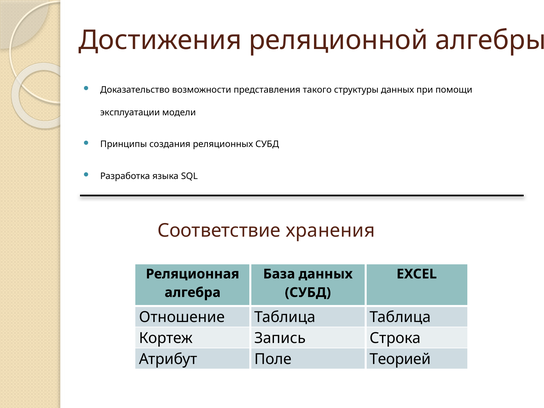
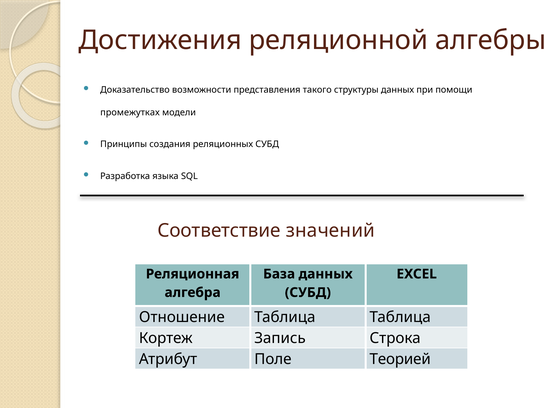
эксплуатации: эксплуатации -> промежутках (130, 113)
хранения: хранения -> значений (330, 231)
